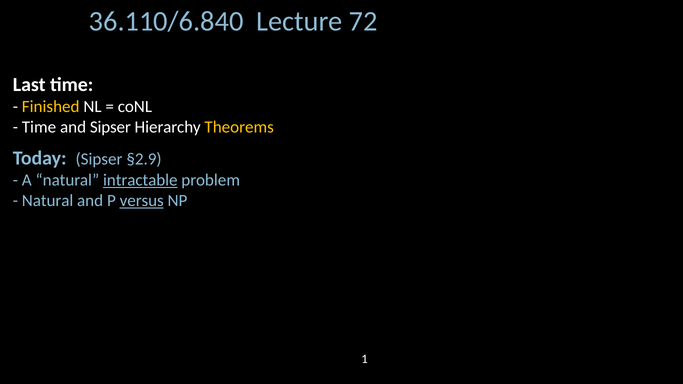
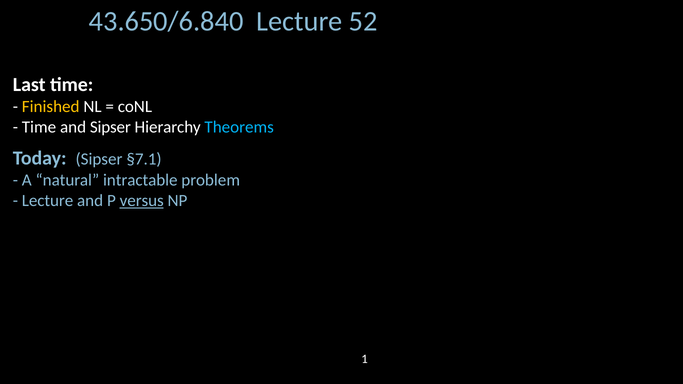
36.110/6.840: 36.110/6.840 -> 43.650/6.840 (166, 22)
72: 72 -> 52 (363, 22)
Theorems colour: yellow -> light blue (239, 127)
§2.9: §2.9 -> §7.1 (144, 159)
intractable underline: present -> none (140, 180)
Natural: Natural -> Lecture (48, 201)
